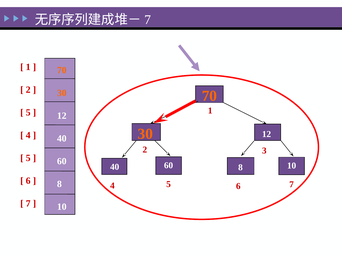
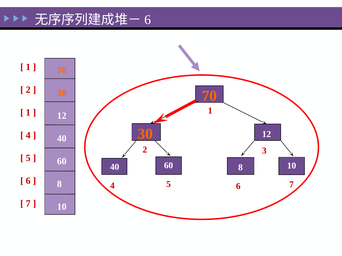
7: 7 -> 6 (148, 20)
5: 5 -> 1 (28, 113)
